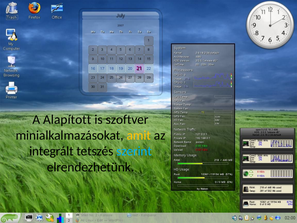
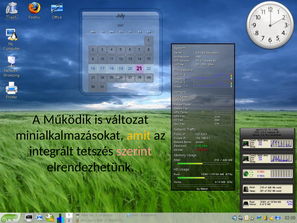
Alapított: Alapított -> Működik (67, 119)
szoftver: szoftver -> változat (127, 119)
szerint colour: light blue -> pink (134, 151)
